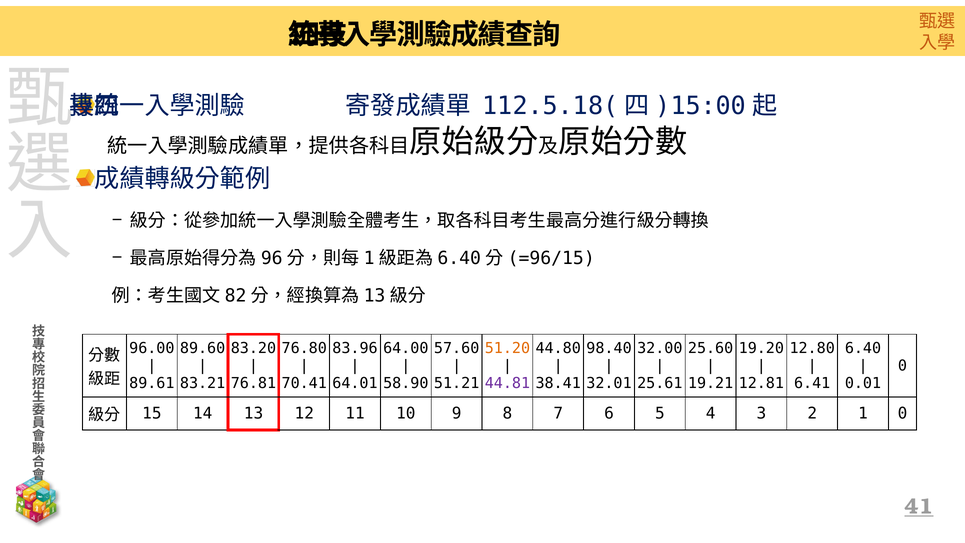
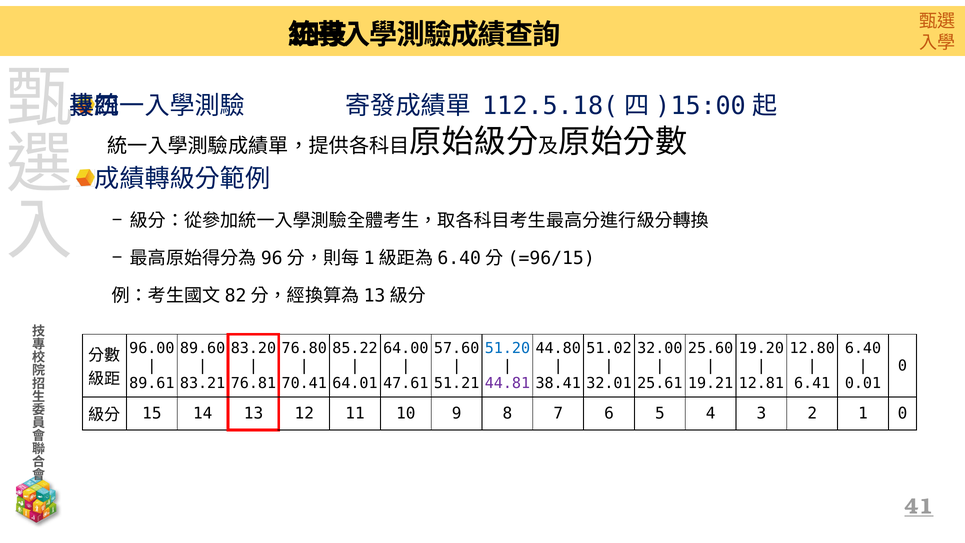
83.96: 83.96 -> 85.22 (355, 348)
51.20 colour: orange -> blue (507, 348)
98.40: 98.40 -> 51.02 (609, 348)
58.90: 58.90 -> 47.61 (406, 383)
